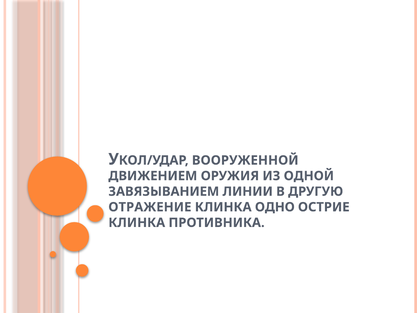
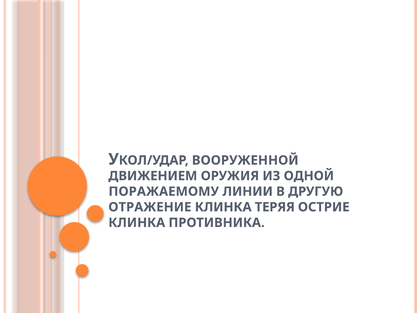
ЗАВЯЗЫВАНИЕМ: ЗАВЯЗЫВАНИЕМ -> ПОРАЖАЕМОМУ (164, 191)
ОДНО: ОДНО -> ТЕРЯЯ (275, 207)
